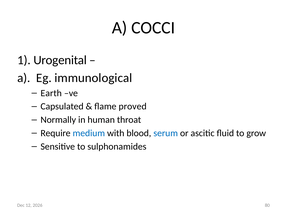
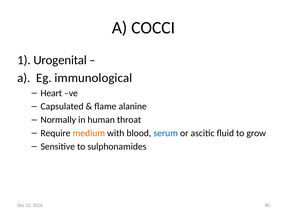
Earth: Earth -> Heart (51, 93)
proved: proved -> alanine (133, 107)
medium colour: blue -> orange (89, 133)
